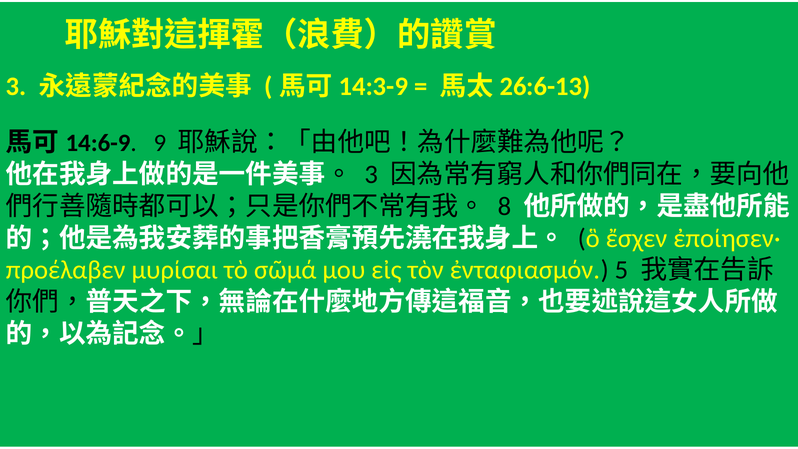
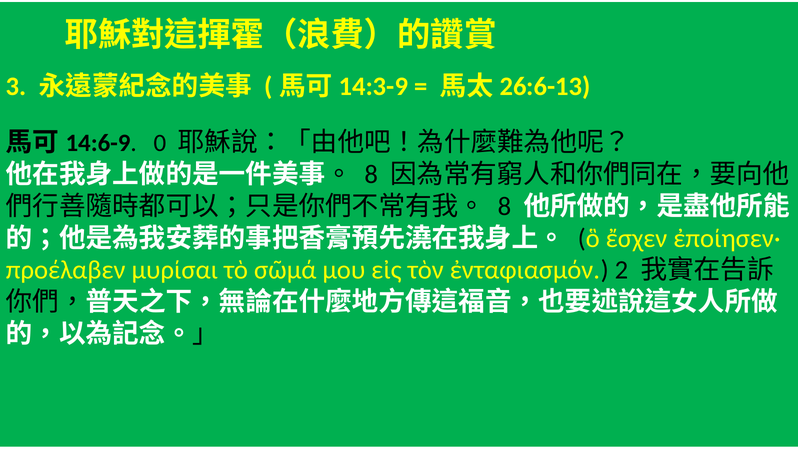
9: 9 -> 0 (160, 143)
3: 3 -> 8 (371, 174)
5: 5 -> 2 (621, 270)
